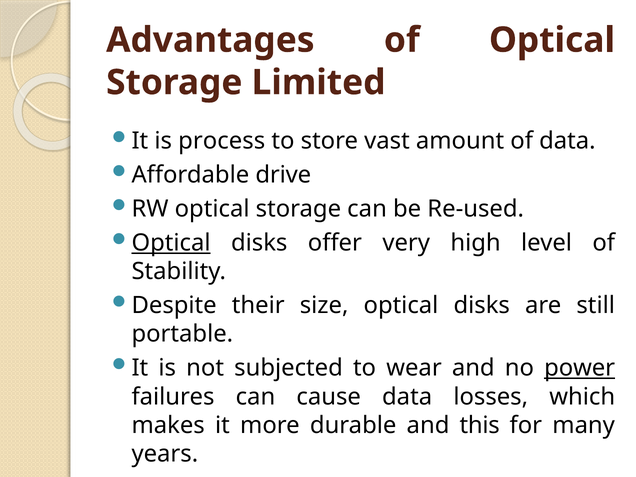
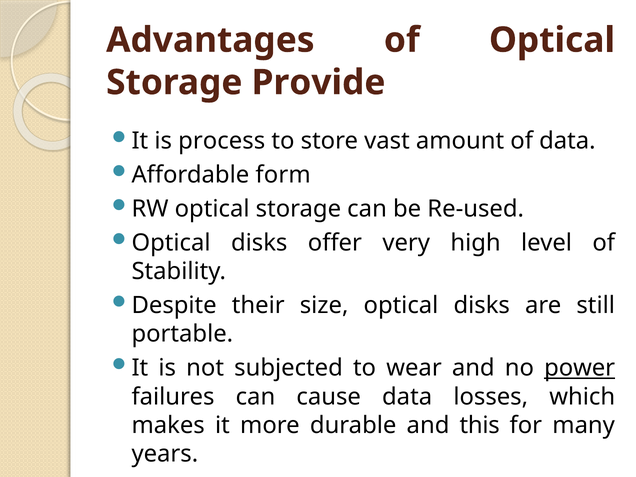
Limited: Limited -> Provide (319, 83)
drive: drive -> form (283, 175)
Optical underline: present -> none (171, 243)
